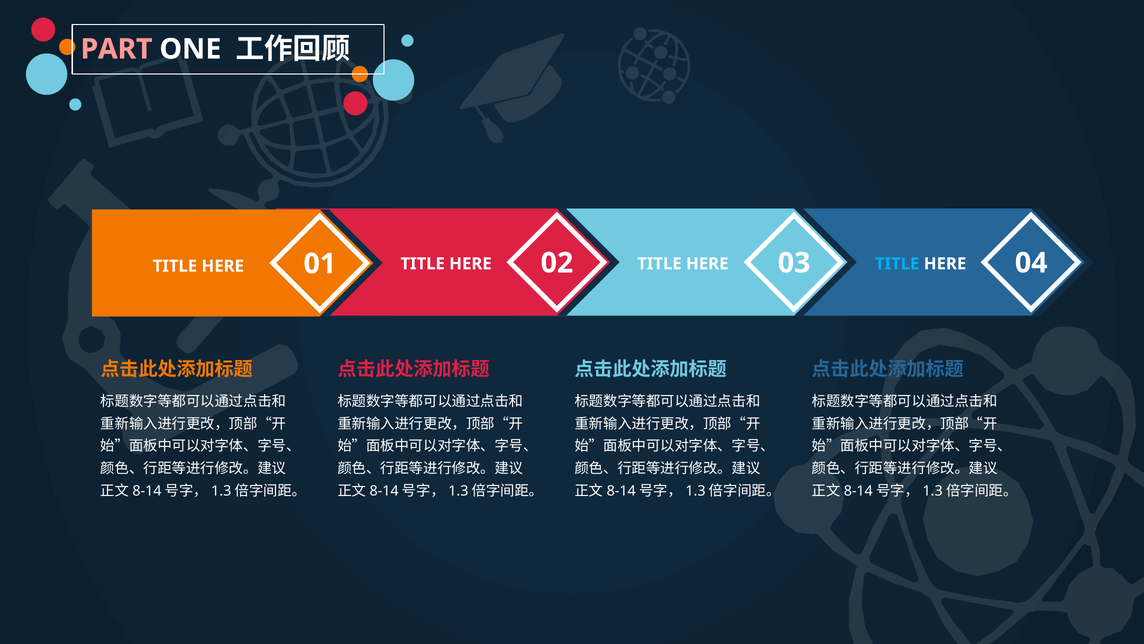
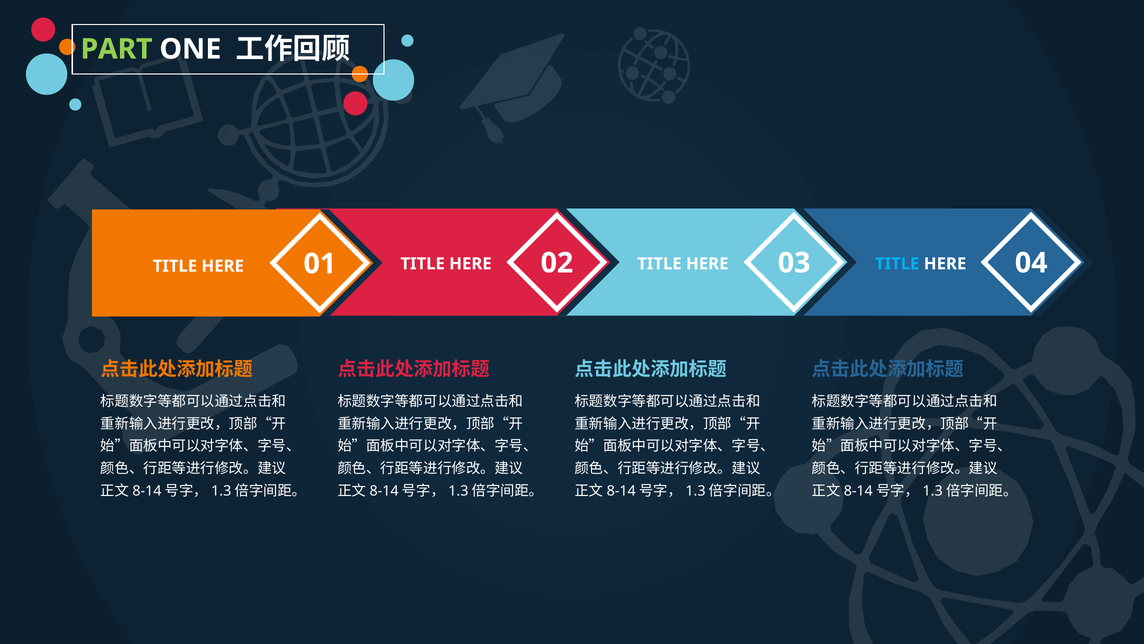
PART colour: pink -> light green (116, 49)
